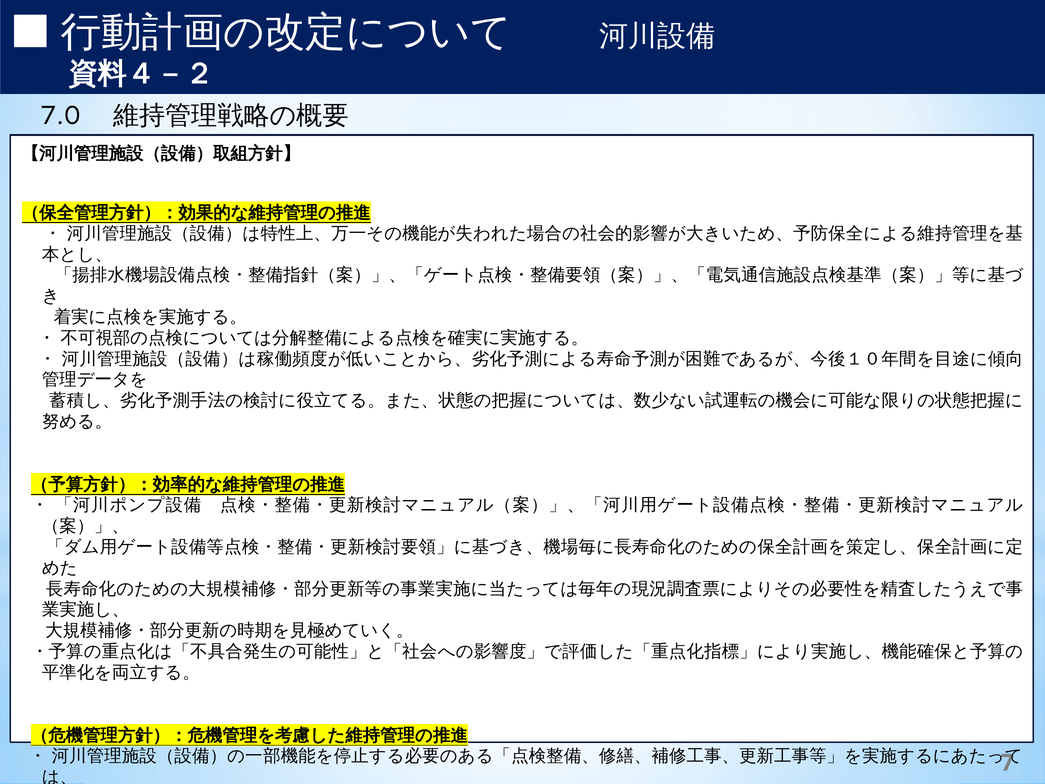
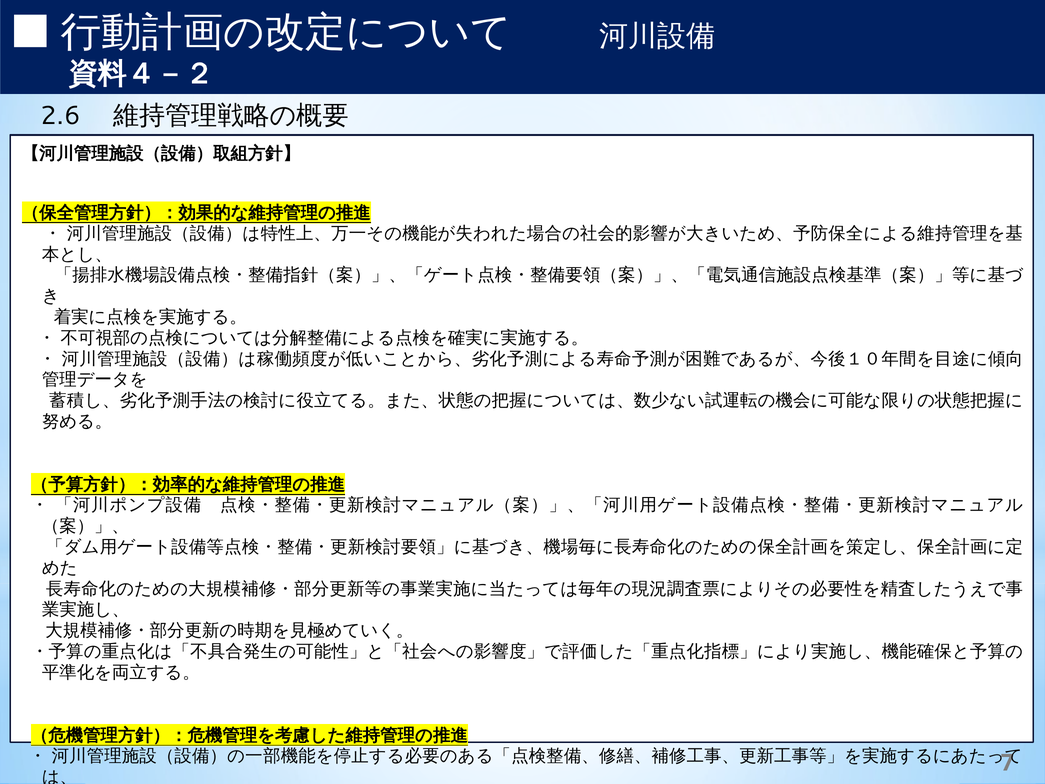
7.0: 7.0 -> 2.6 (60, 115)
